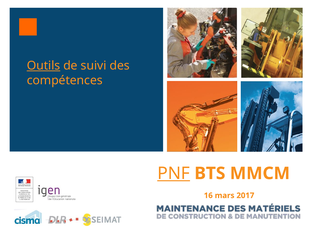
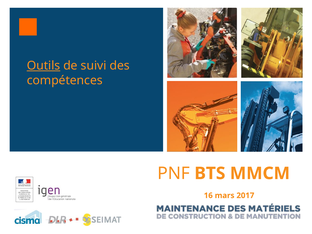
PNF underline: present -> none (174, 173)
